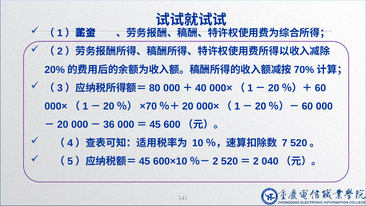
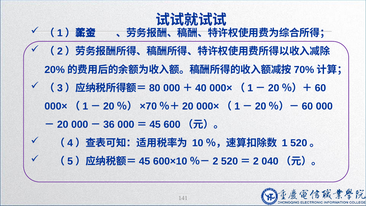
7: 7 -> 1 (285, 143)
